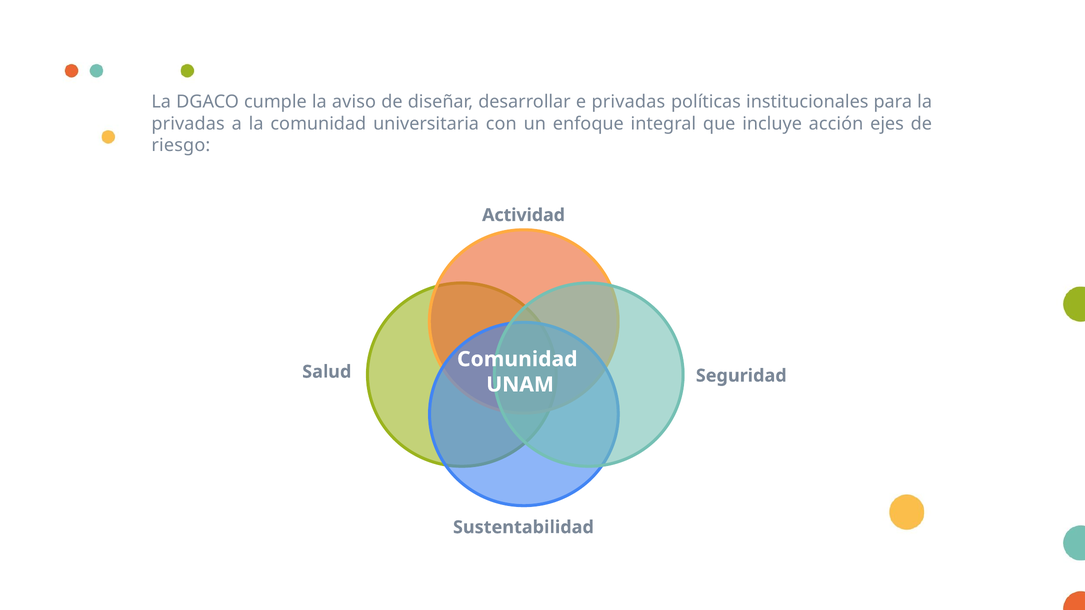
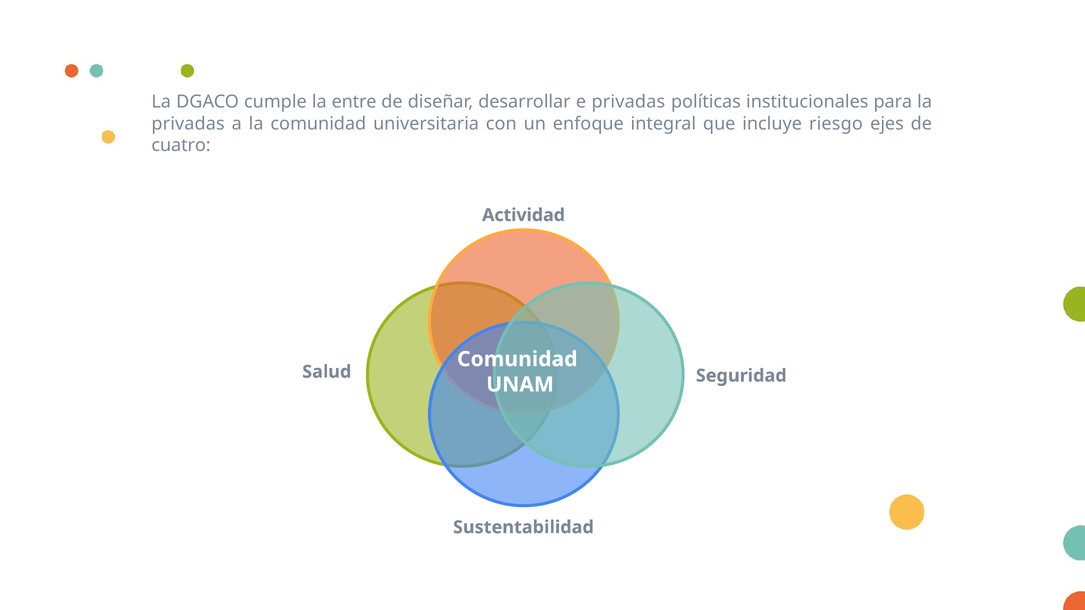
aviso: aviso -> entre (354, 102)
acción: acción -> riesgo (836, 124)
riesgo: riesgo -> cuatro (181, 145)
